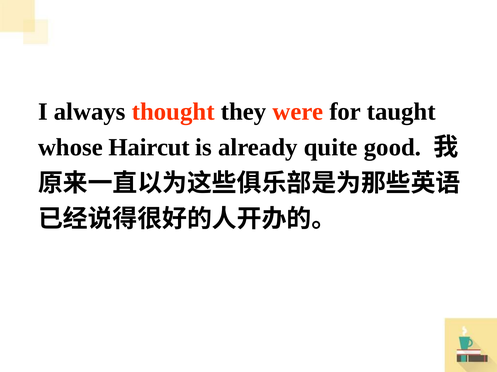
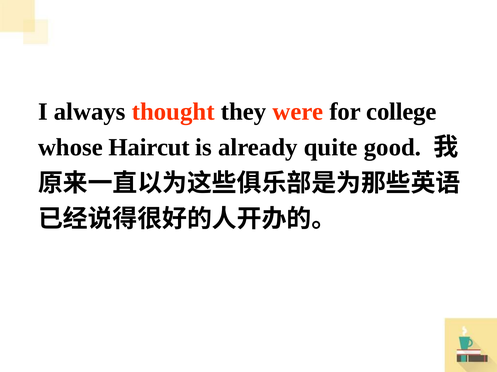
taught: taught -> college (401, 112)
